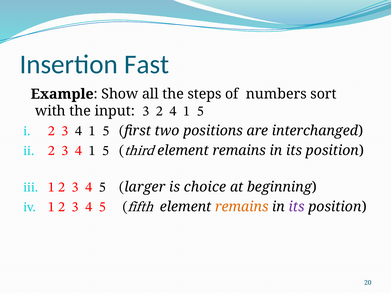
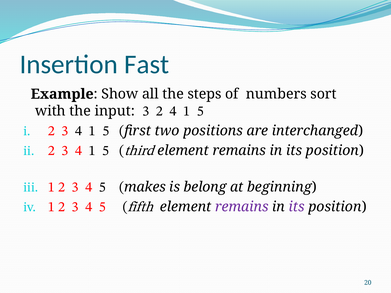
larger: larger -> makes (145, 187)
choice: choice -> belong (205, 187)
remains colour: orange -> purple (242, 207)
